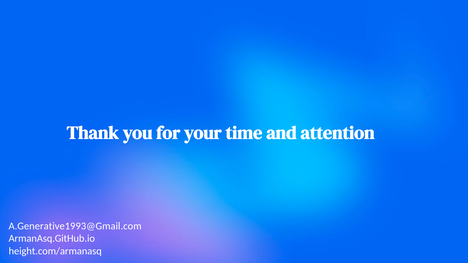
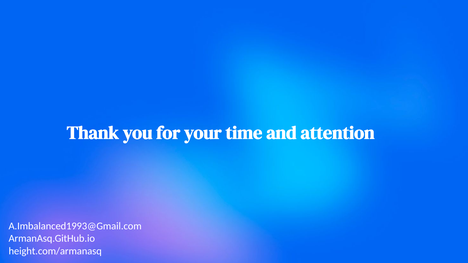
A.Generative1993@Gmail.com: A.Generative1993@Gmail.com -> A.Imbalanced1993@Gmail.com (75, 226)
